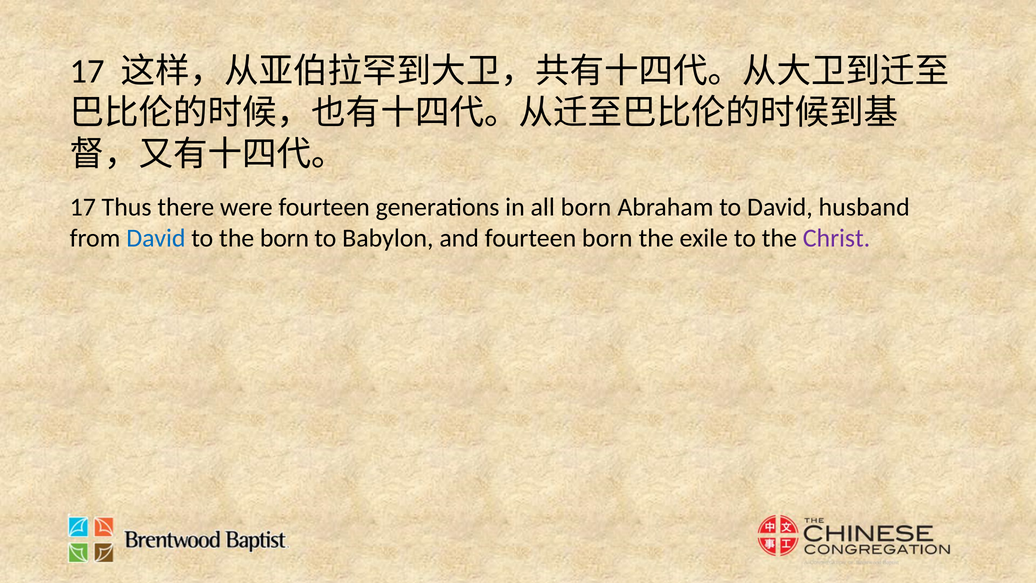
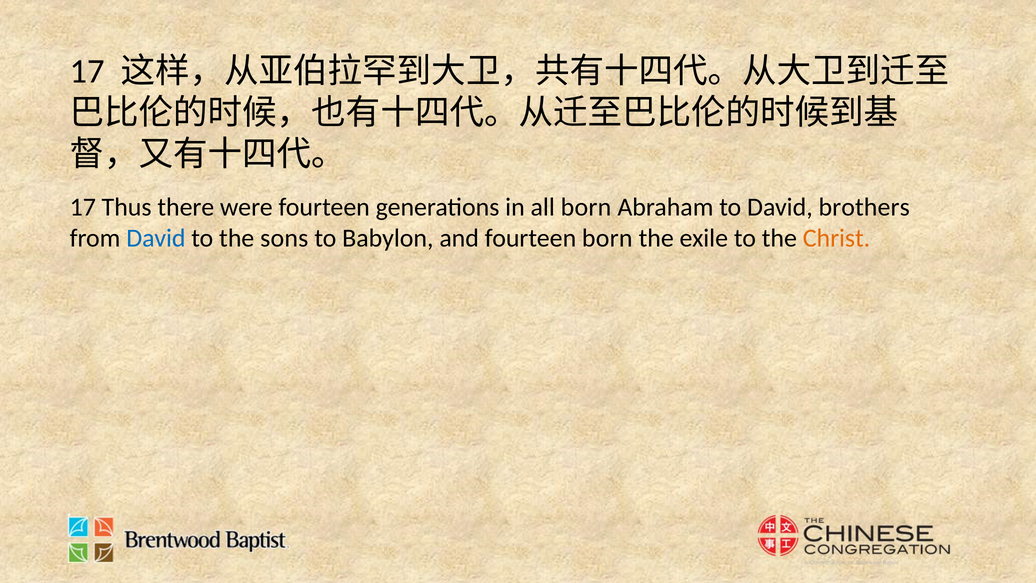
husband: husband -> brothers (864, 207)
the born: born -> sons (284, 238)
Christ colour: purple -> orange (837, 238)
